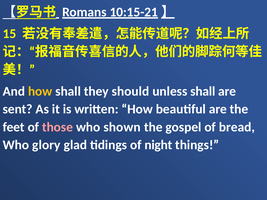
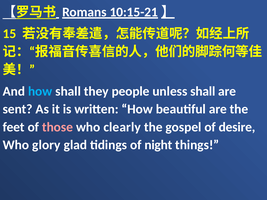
how colour: yellow -> light blue (40, 91)
should: should -> people (131, 91)
shown: shown -> clearly (122, 127)
bread: bread -> desire (237, 127)
